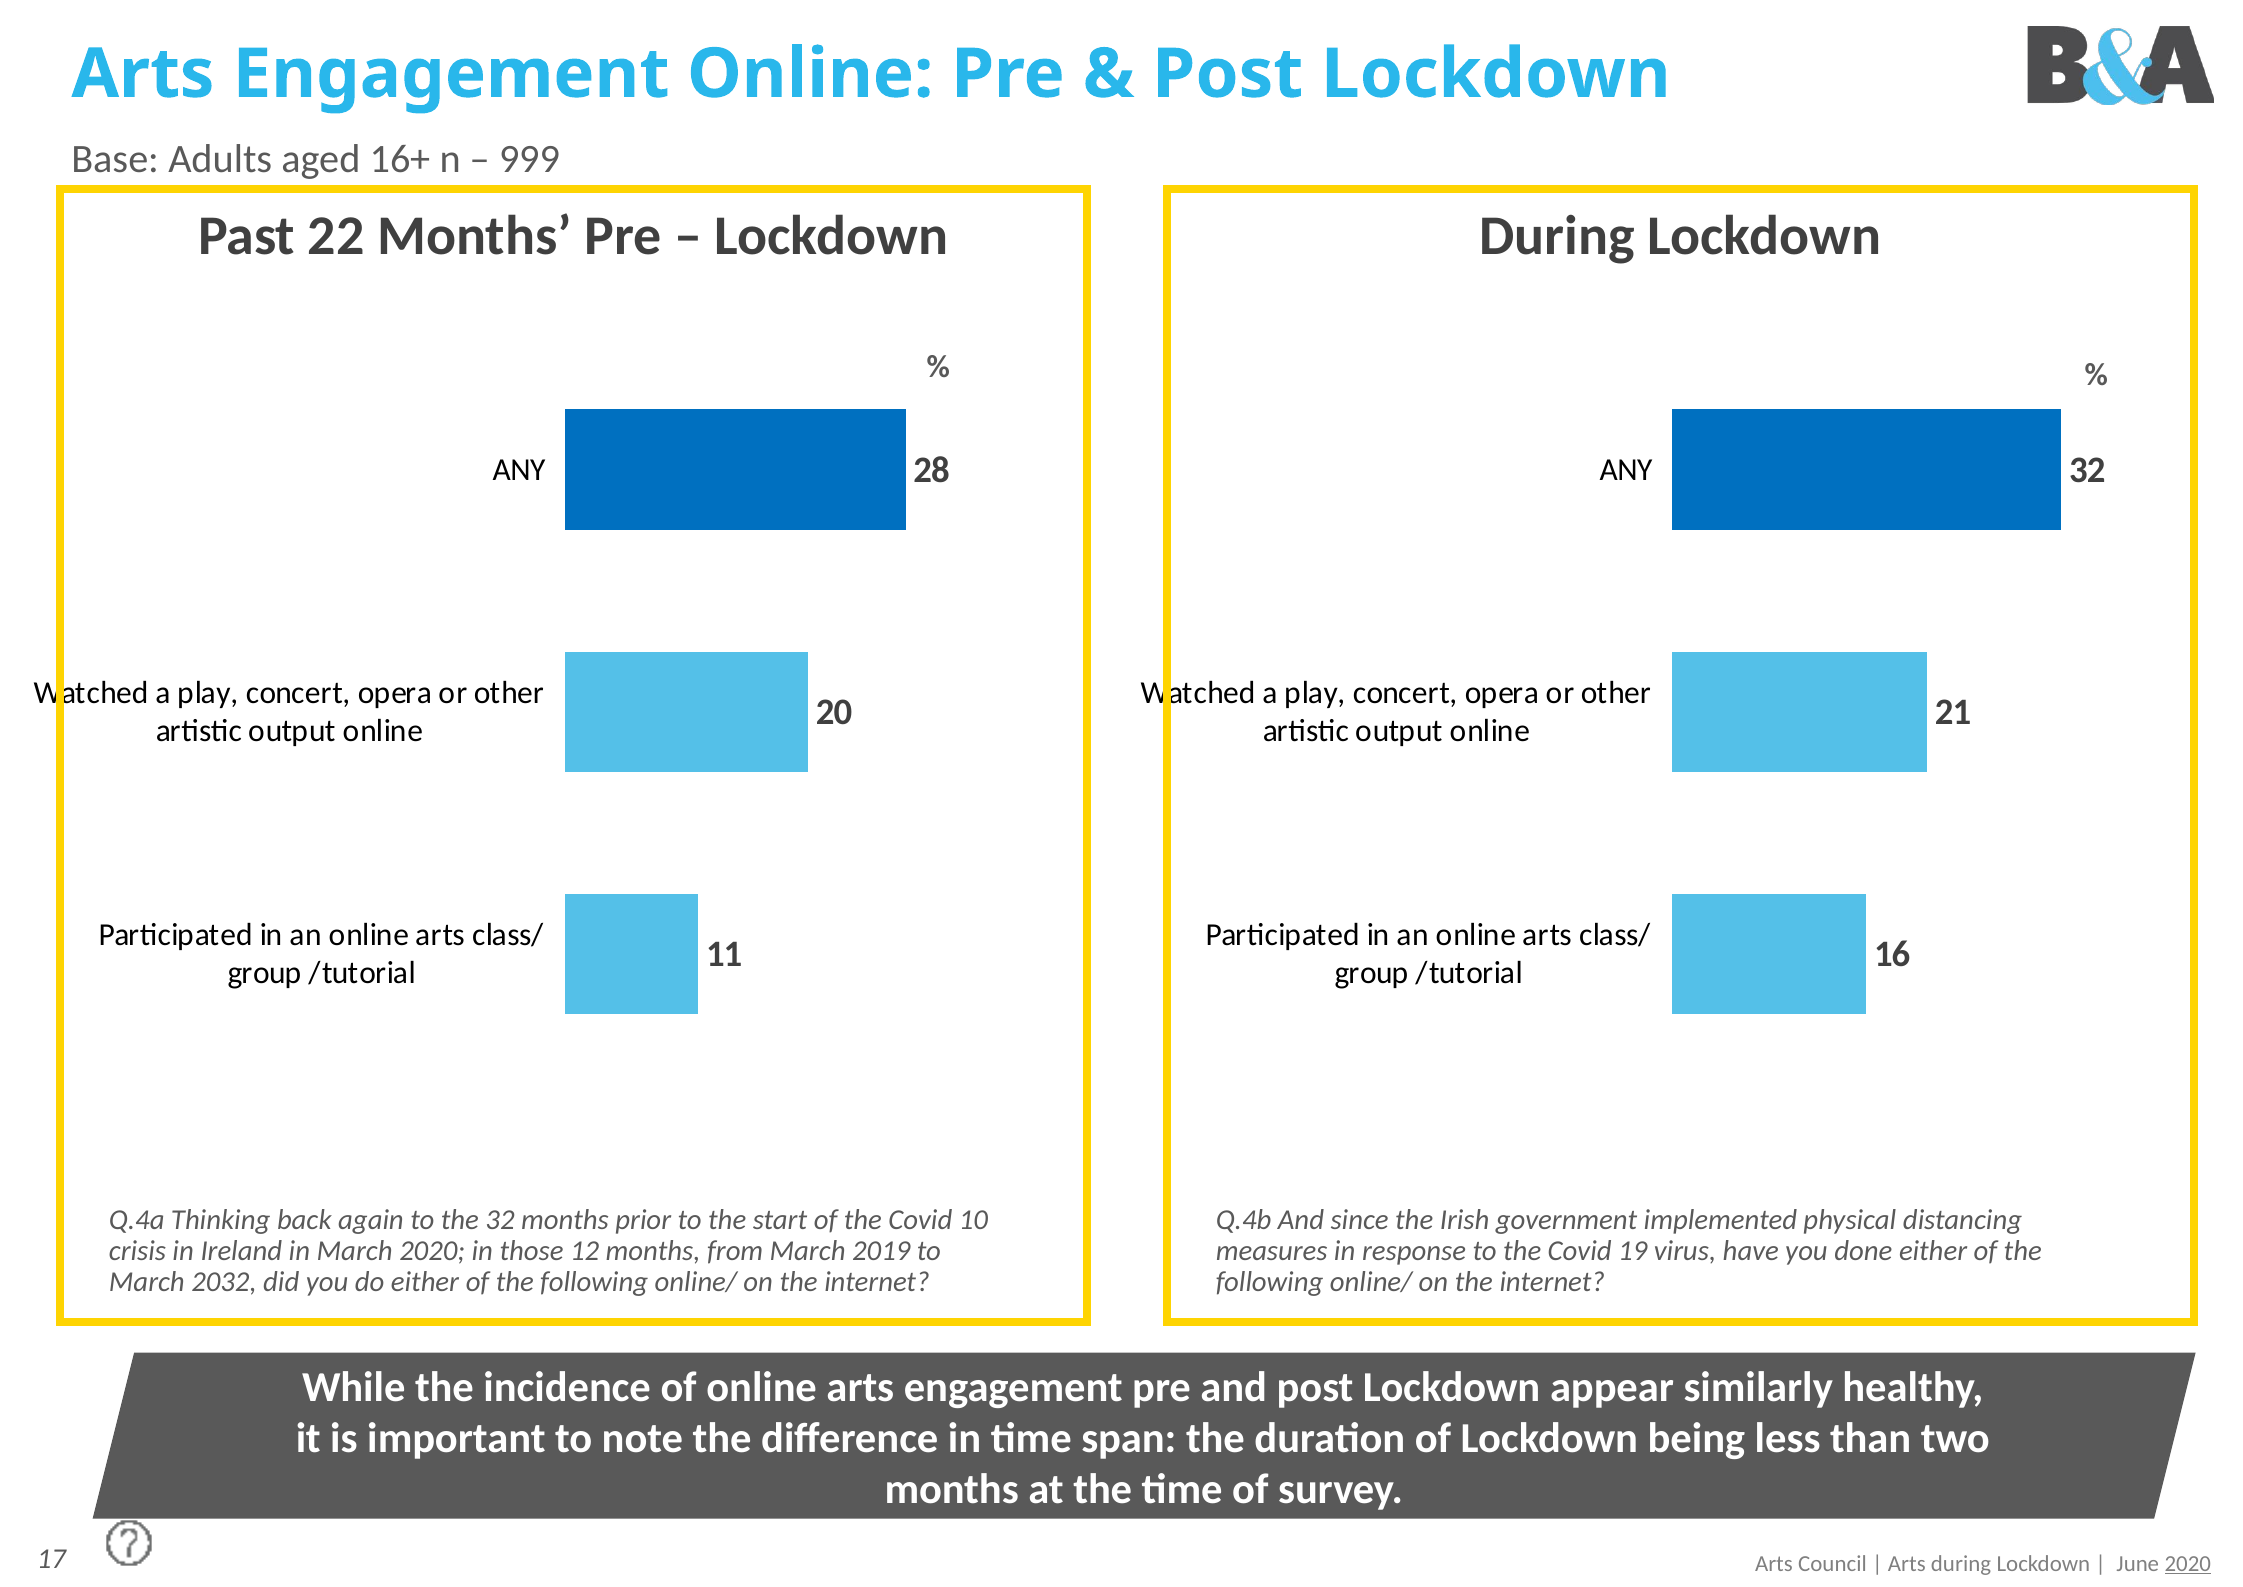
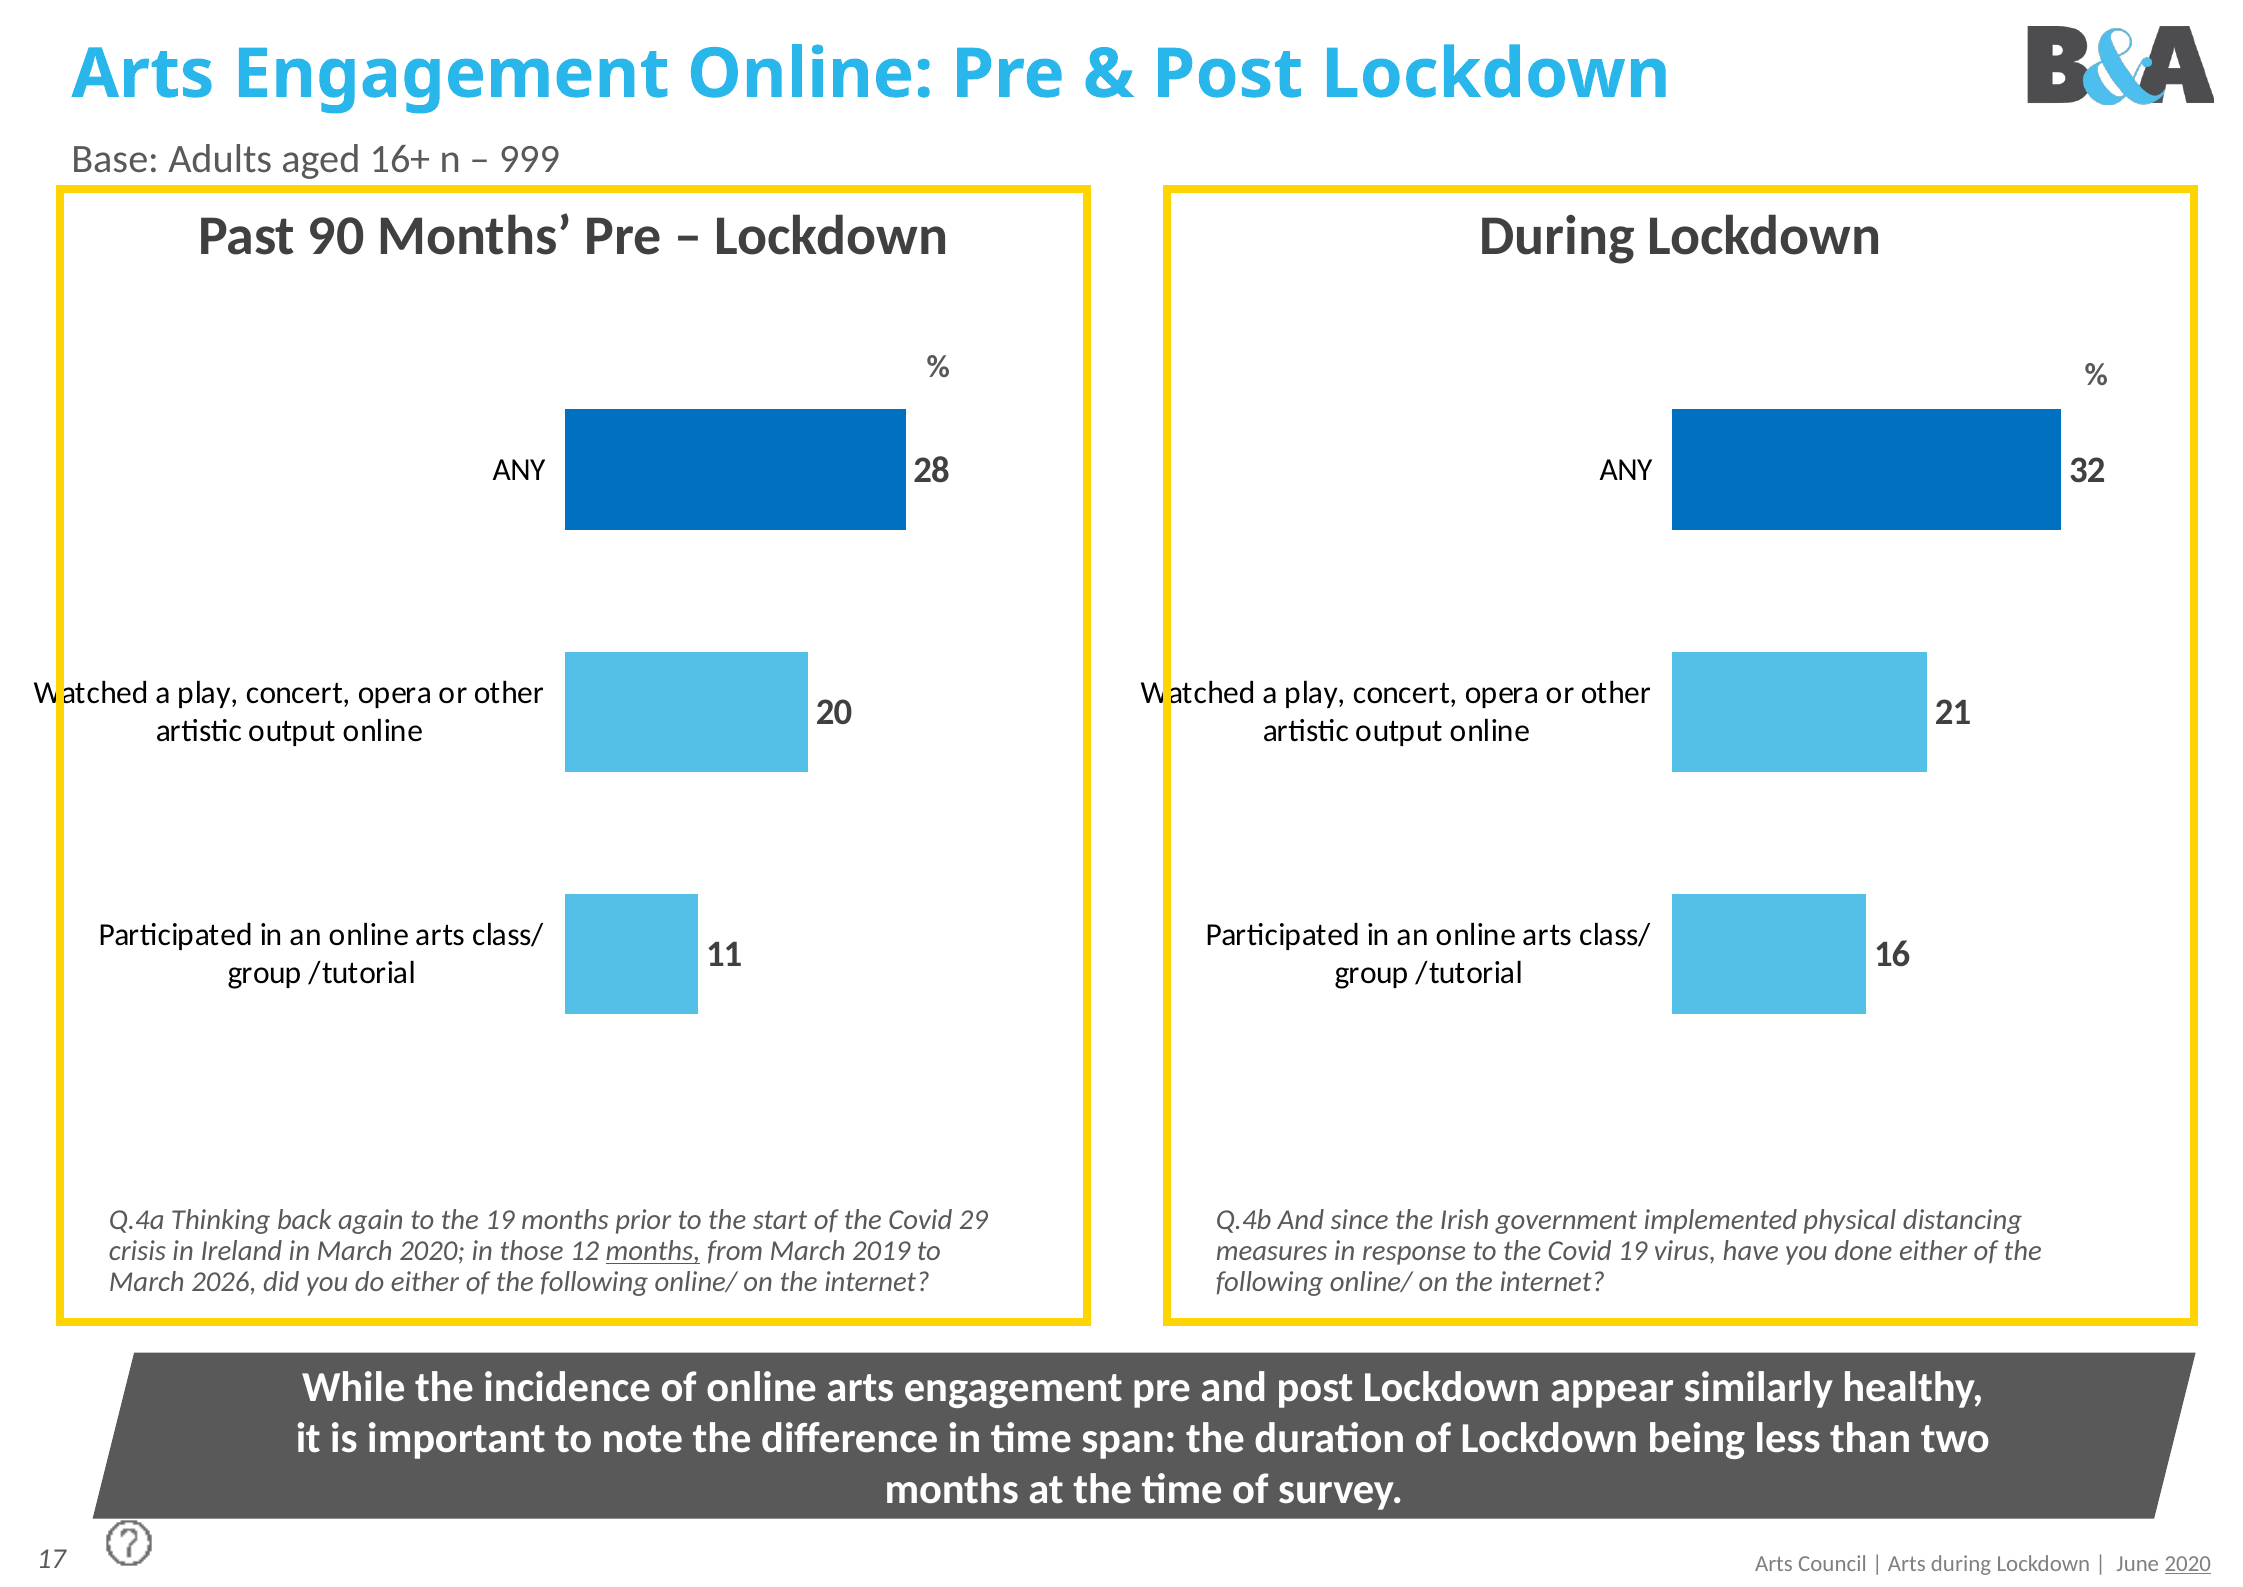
22: 22 -> 90 (336, 236)
the 32: 32 -> 19 (500, 1220)
10: 10 -> 29 (973, 1220)
months underline: none -> present (653, 1251)
2032: 2032 -> 2026 (224, 1282)
